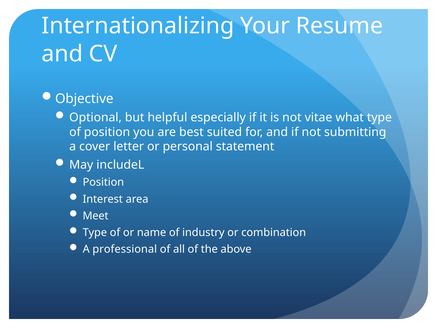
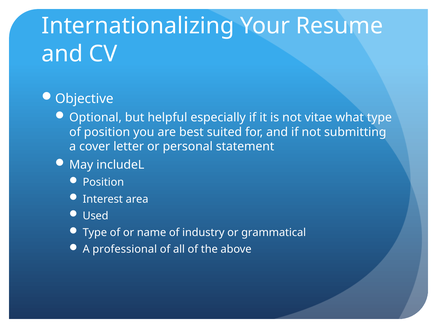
Meet: Meet -> Used (96, 216)
combination: combination -> grammatical (274, 232)
